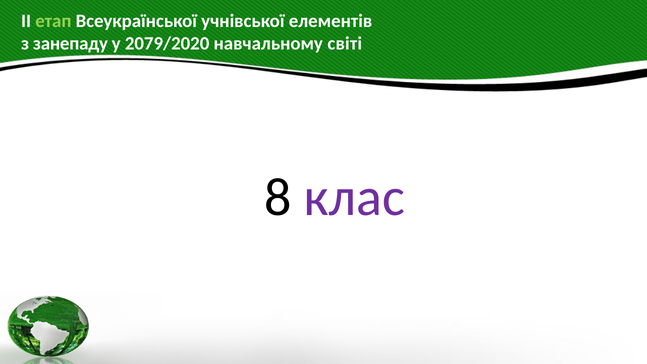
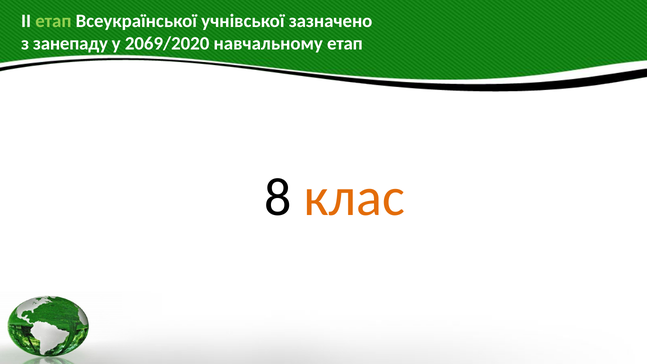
елементів: елементів -> зазначено (331, 21)
2079/2020: 2079/2020 -> 2069/2020 (167, 44)
навчальному світі: світі -> етап (345, 44)
клас colour: purple -> orange (354, 198)
